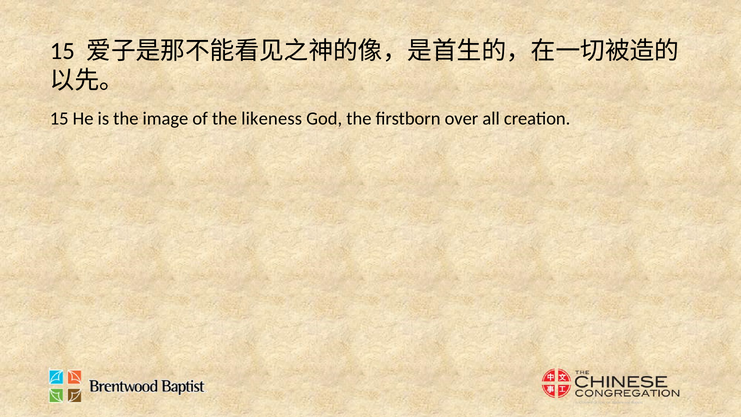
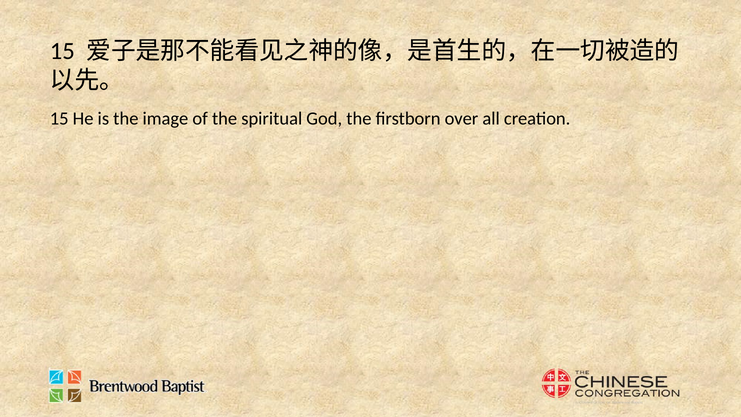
likeness: likeness -> spiritual (272, 119)
